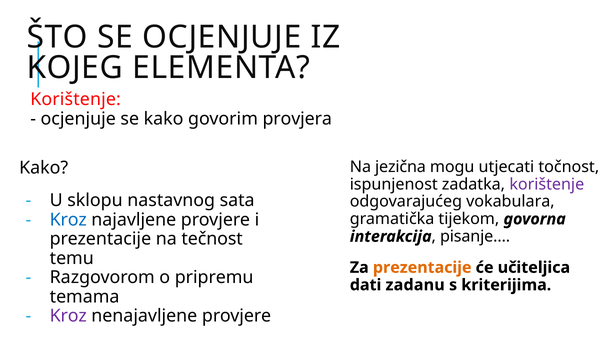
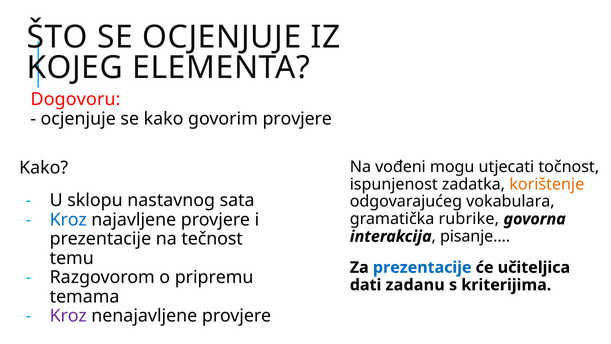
Korištenje: Korištenje -> Dogovoru (76, 99)
govorim provjera: provjera -> provjere (297, 119)
jezična: jezična -> vođeni (400, 167)
korištenje colour: purple -> orange (547, 184)
tijekom: tijekom -> rubrike (469, 219)
prezentacije colour: orange -> blue (422, 267)
